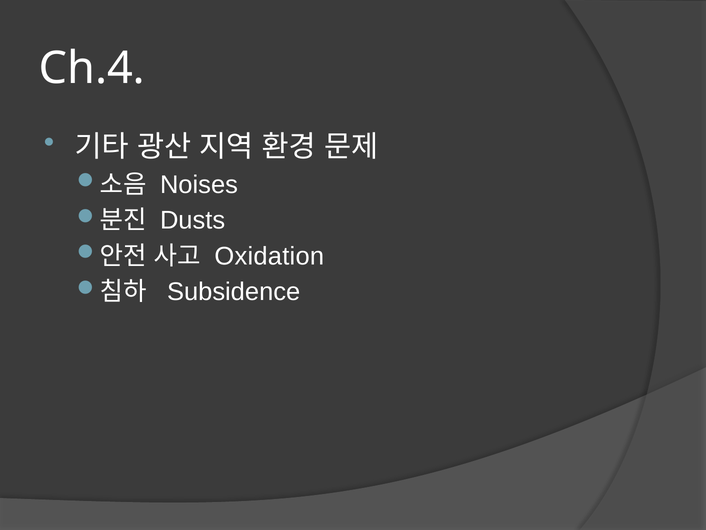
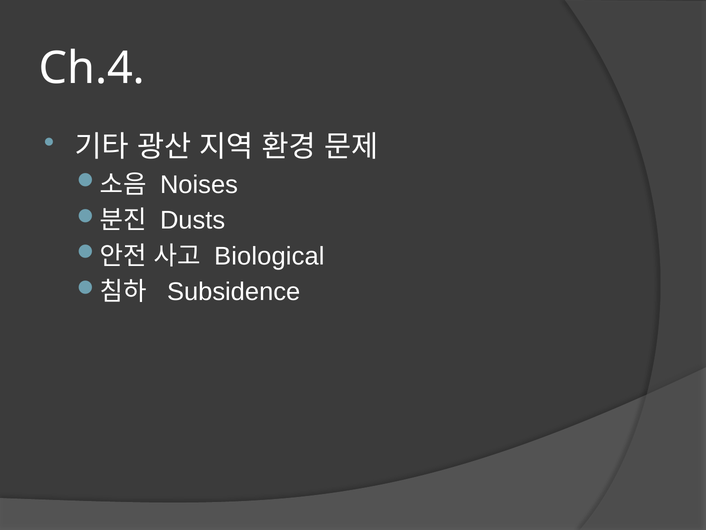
Oxidation: Oxidation -> Biological (269, 256)
